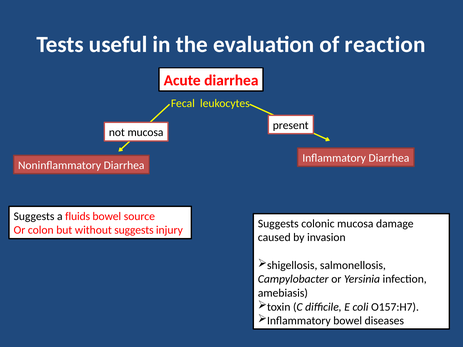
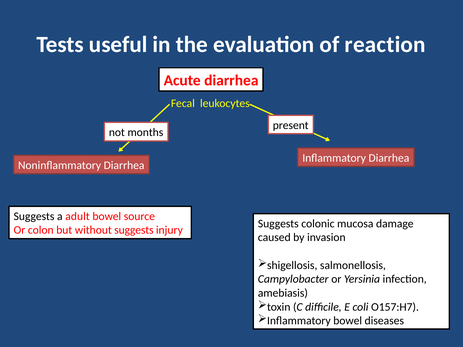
not mucosa: mucosa -> months (145, 133)
fluids: fluids -> adult (78, 216)
